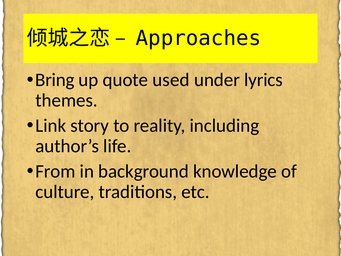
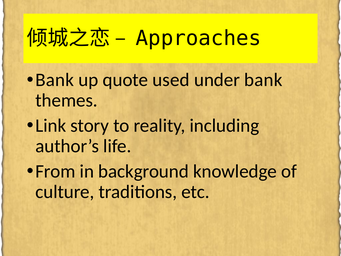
Bring: Bring -> Bank (55, 80)
under lyrics: lyrics -> bank (263, 80)
